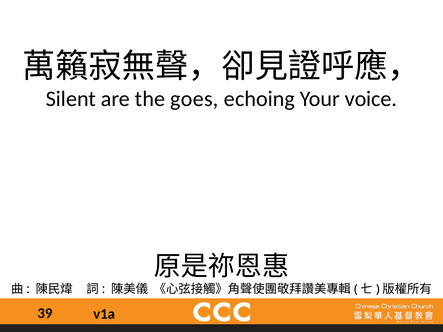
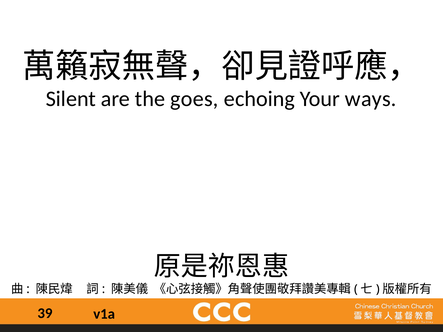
voice: voice -> ways (371, 99)
